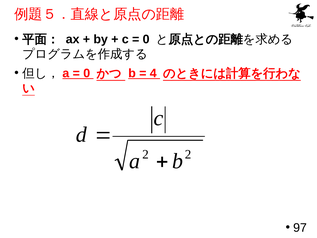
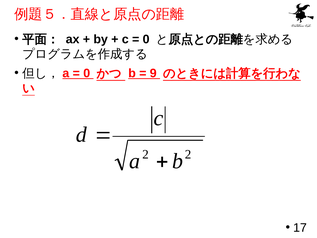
4: 4 -> 9 (153, 73)
97: 97 -> 17 (300, 228)
